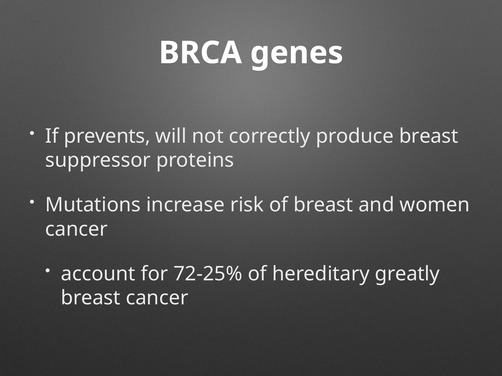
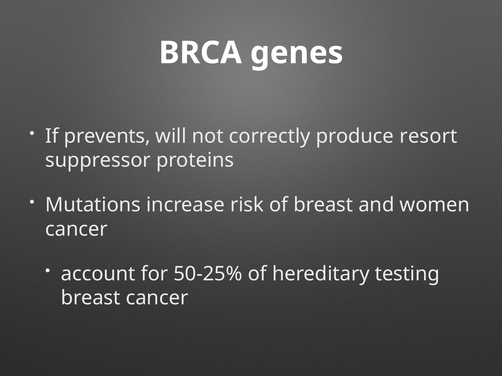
produce breast: breast -> resort (429, 136)
72-25%: 72-25% -> 50-25% (208, 274)
greatly: greatly -> testing (407, 274)
